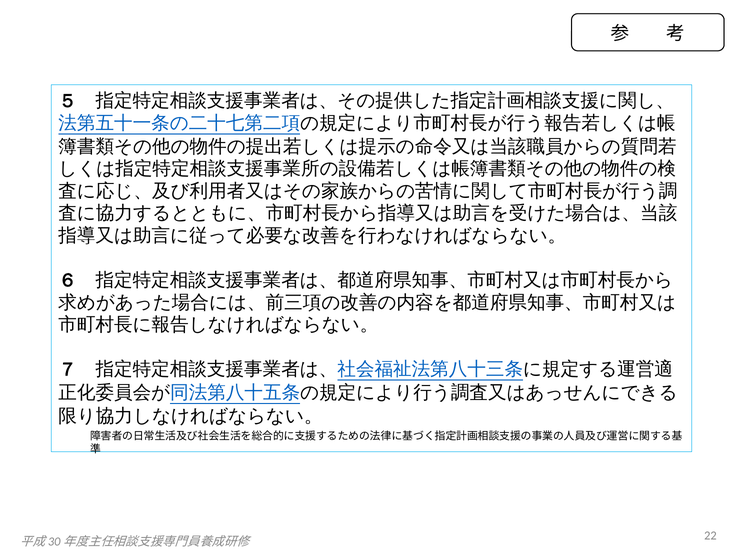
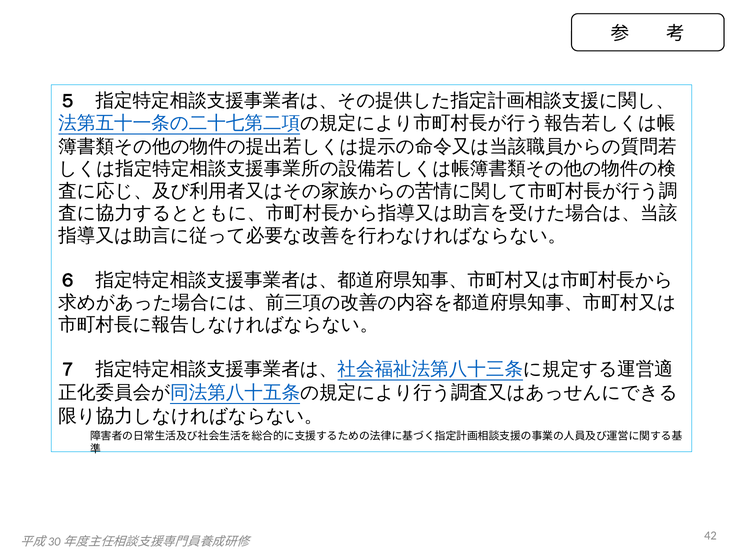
22: 22 -> 42 (710, 536)
